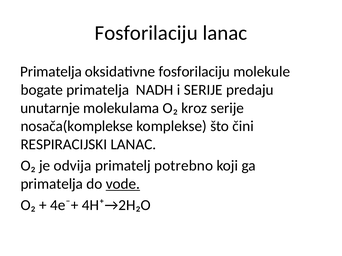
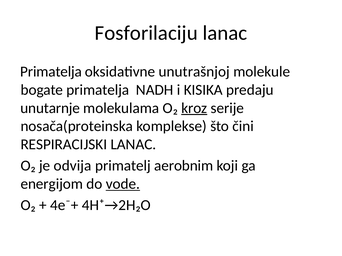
oksidativne fosforilaciju: fosforilaciju -> unutrašnjoj (194, 72)
i SERIJE: SERIJE -> KISIKA (203, 90)
kroz underline: none -> present (194, 108)
nosača(komplekse: nosača(komplekse -> nosača(proteinska (77, 126)
potrebno: potrebno -> aerobnim (184, 166)
primatelja: primatelja -> energijom (52, 184)
